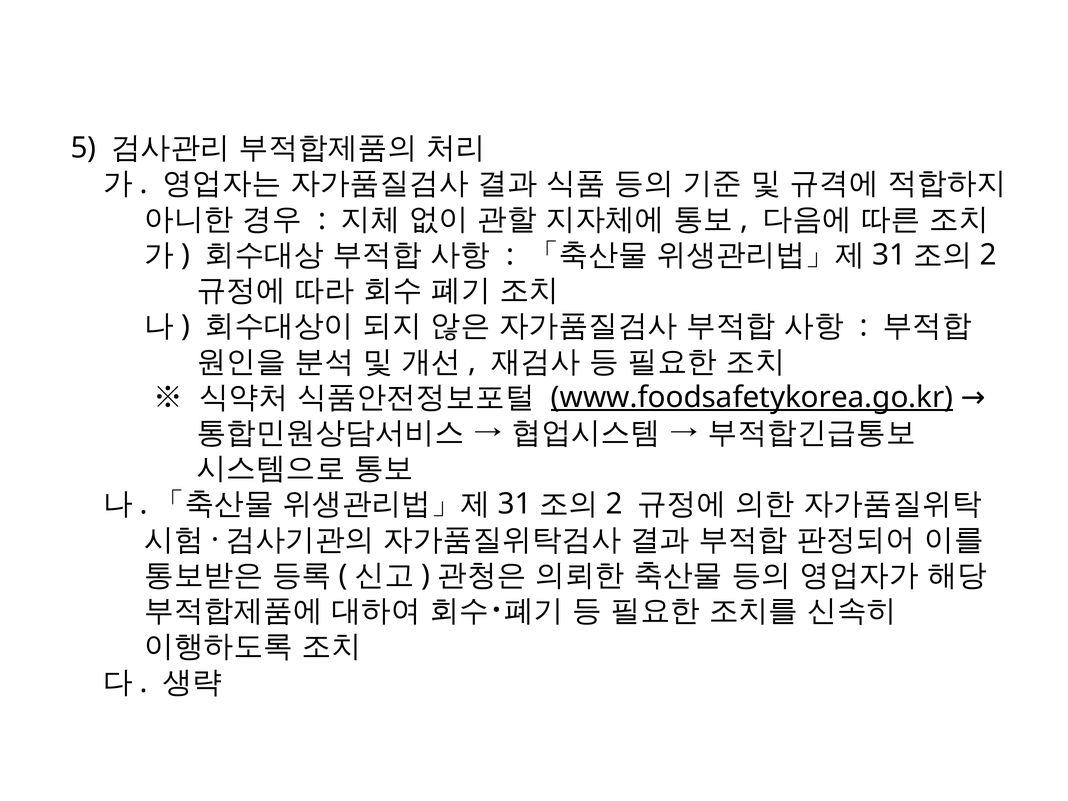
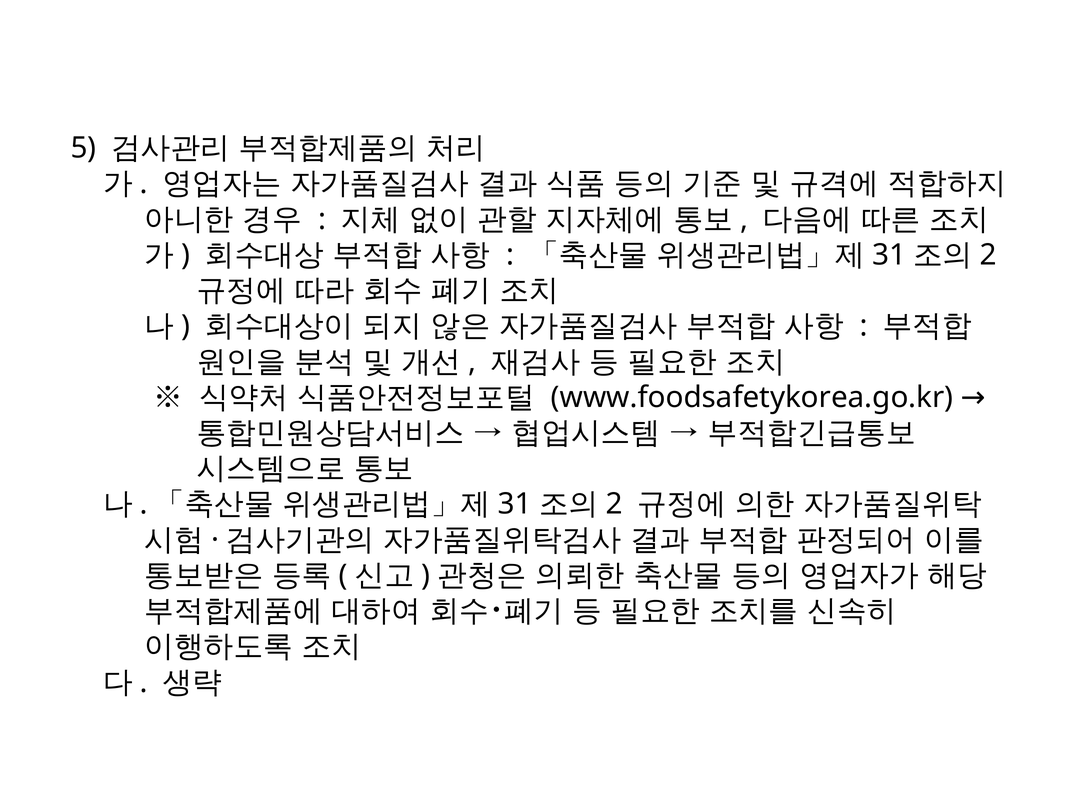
www.foodsafetykorea.go.kr underline: present -> none (752, 397)
